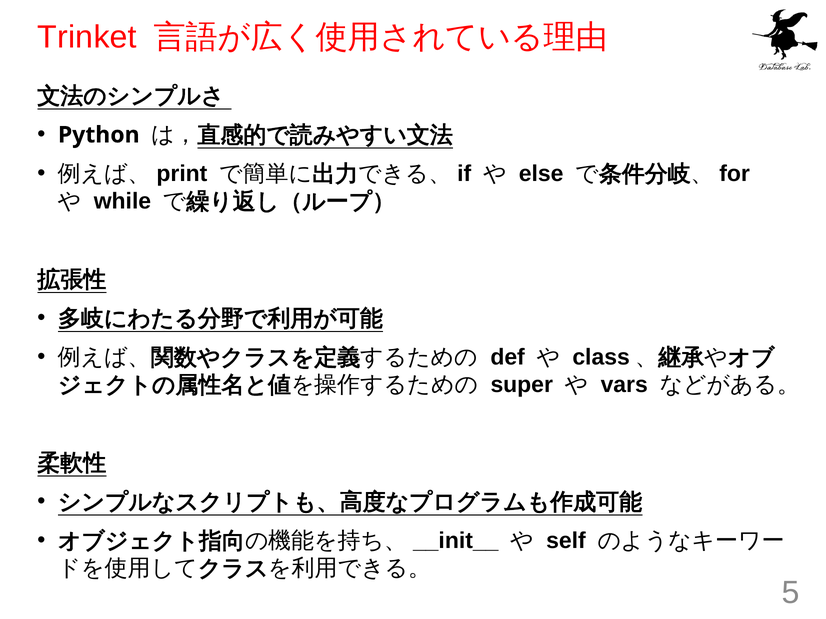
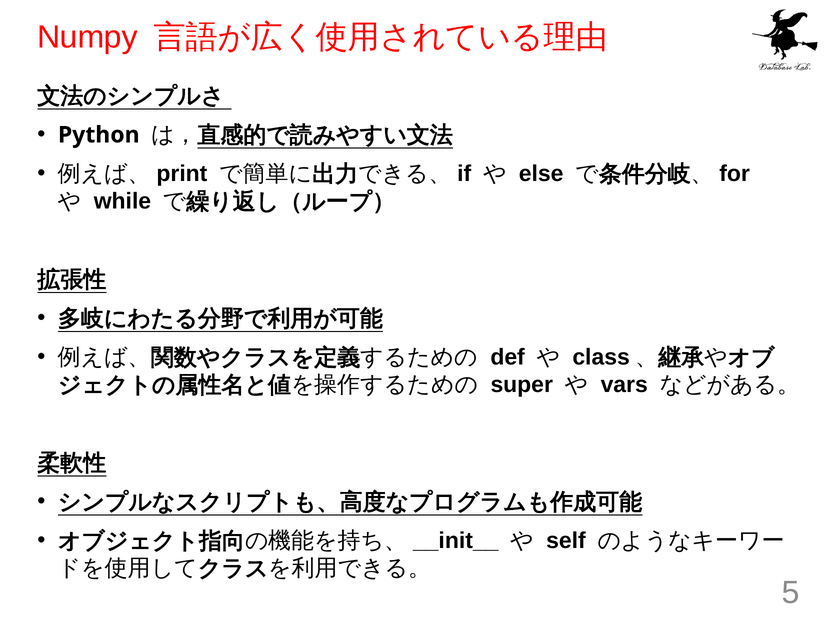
Trinket: Trinket -> Numpy (87, 37)
